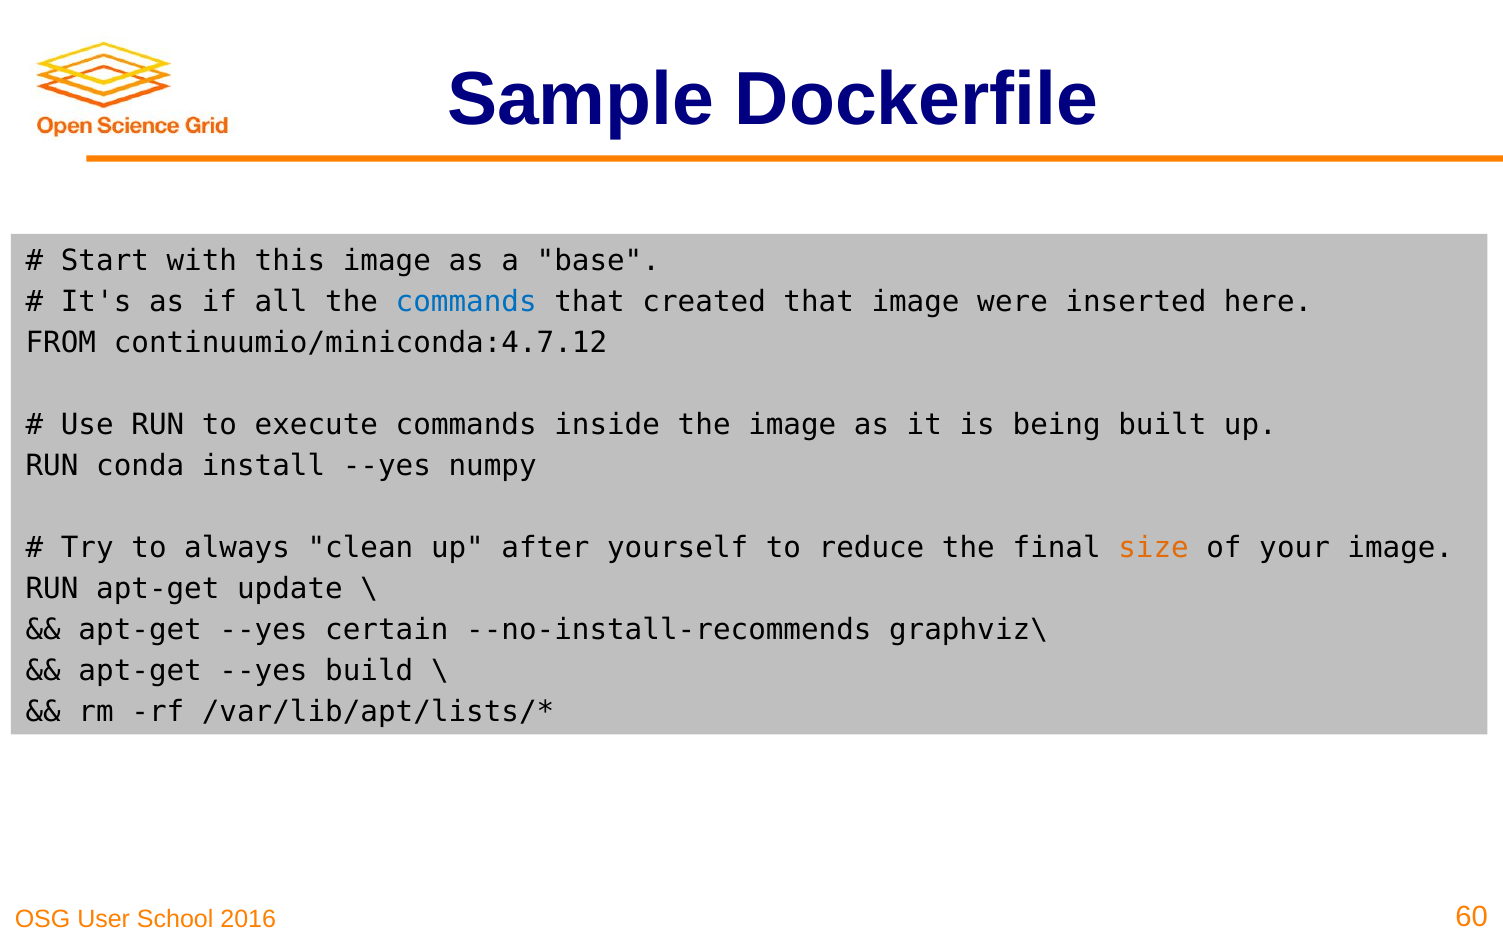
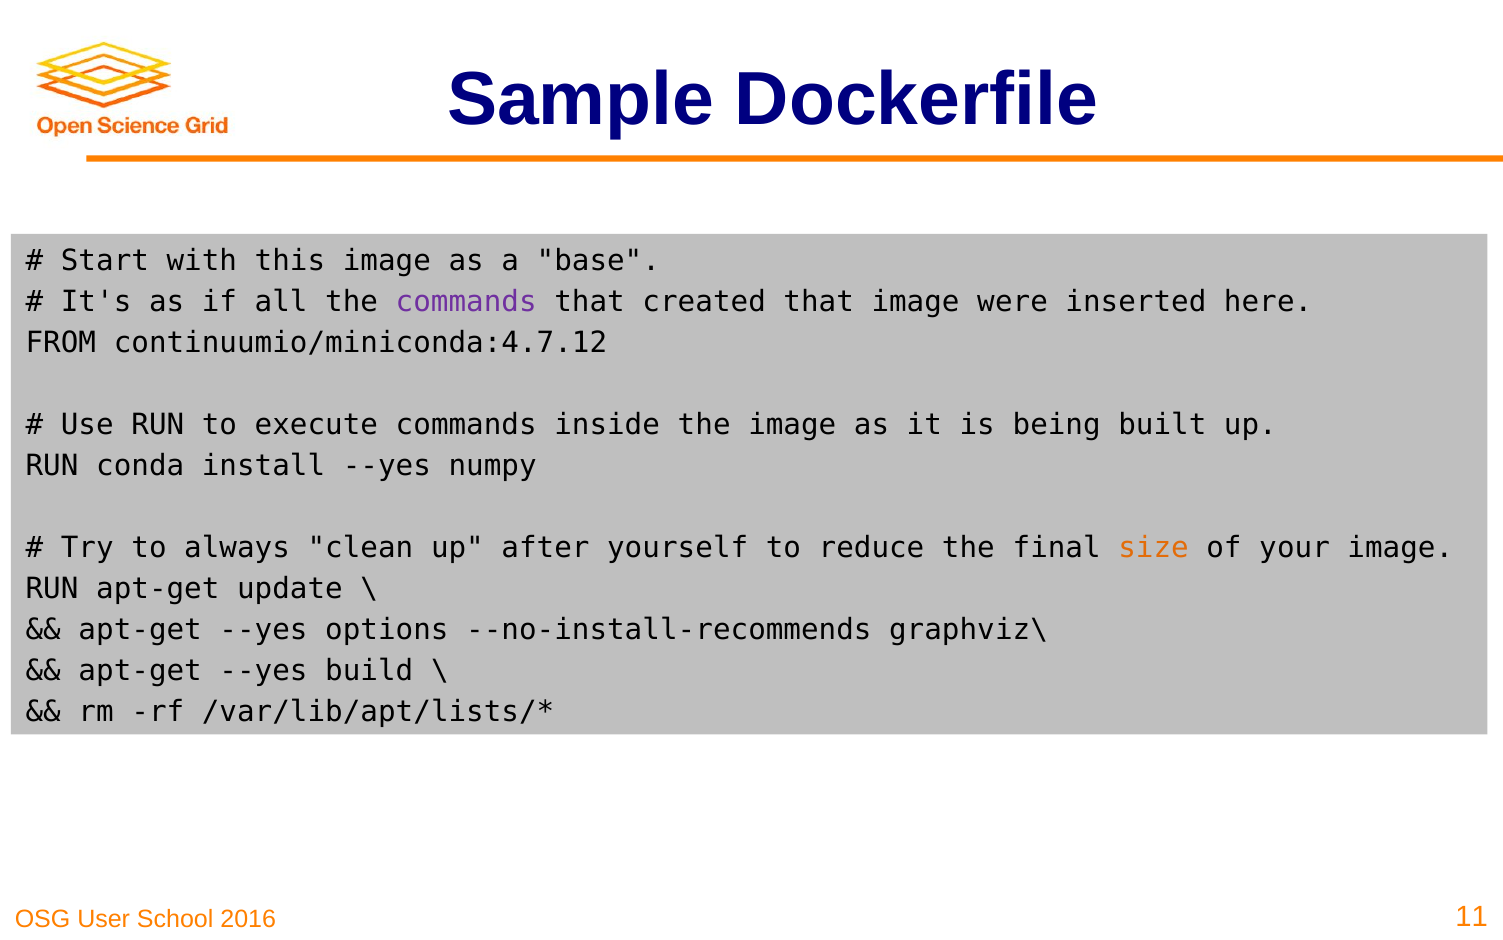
commands colour: blue -> purple (466, 302)
certain: certain -> options (387, 629)
60: 60 -> 11 (1472, 916)
